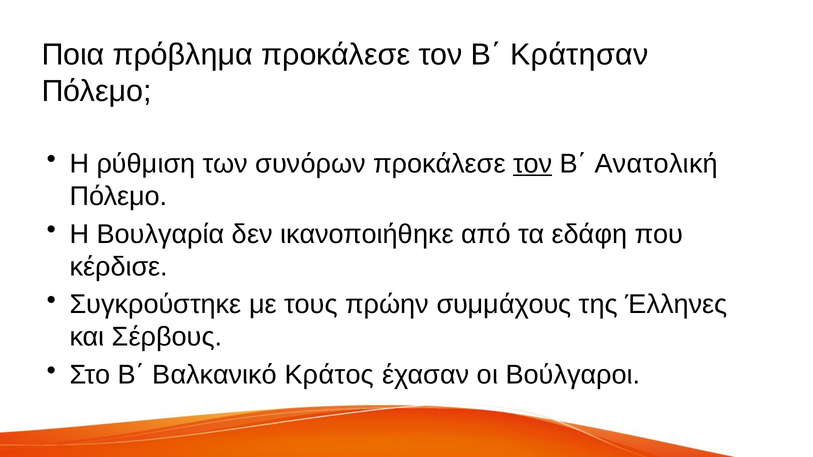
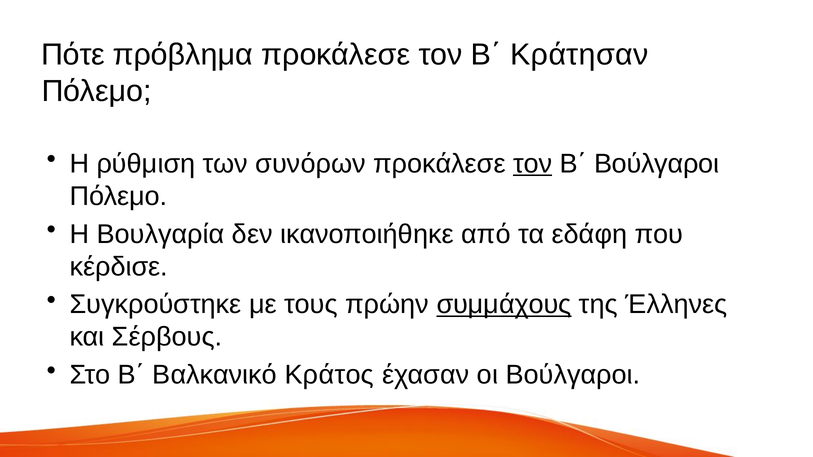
Ποια: Ποια -> Πότε (73, 55)
Β΄ Ανατολική: Ανατολική -> Βούλγαροι (657, 164)
συμμάχους underline: none -> present (504, 305)
